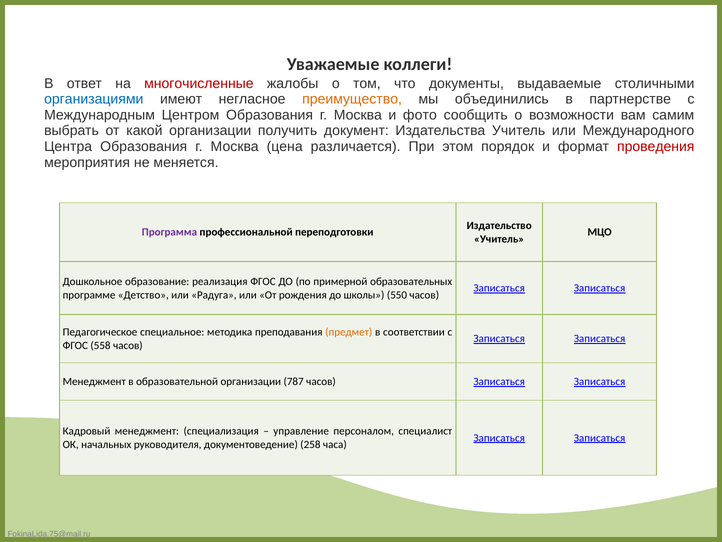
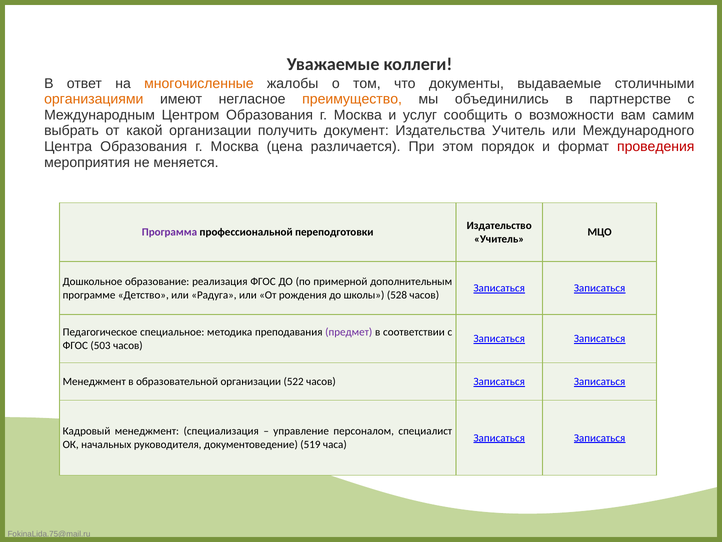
многочисленные colour: red -> orange (199, 83)
организациями colour: blue -> orange (94, 99)
фото: фото -> услуг (420, 115)
образовательных: образовательных -> дополнительным (411, 281)
550: 550 -> 528 (397, 295)
предмет colour: orange -> purple (349, 332)
558: 558 -> 503 (101, 345)
787: 787 -> 522 (294, 381)
258: 258 -> 519 (310, 444)
